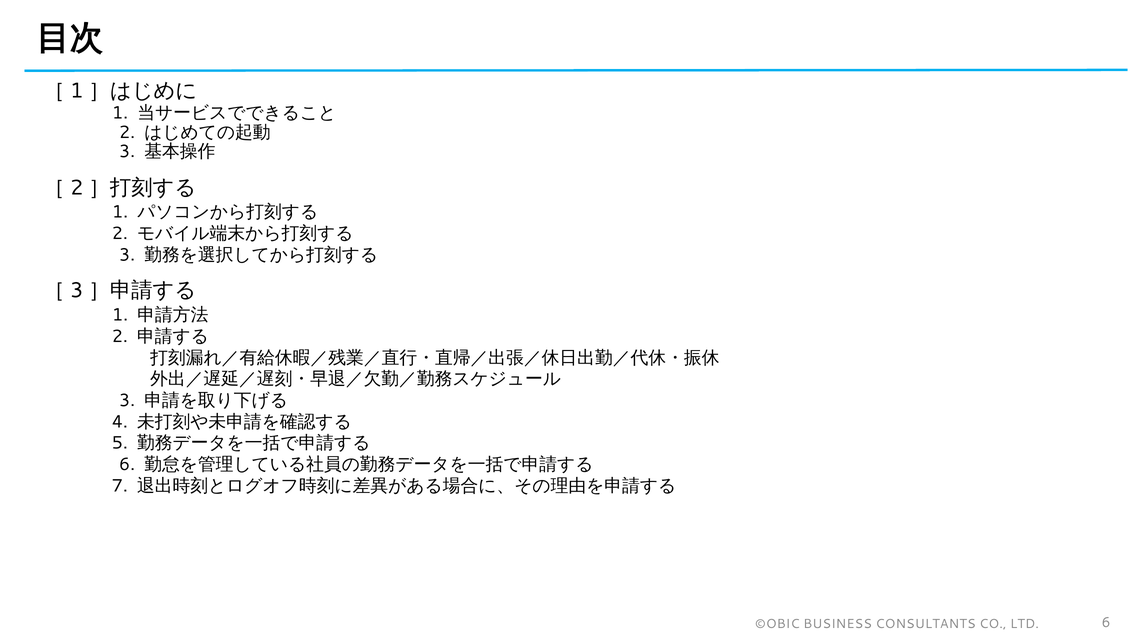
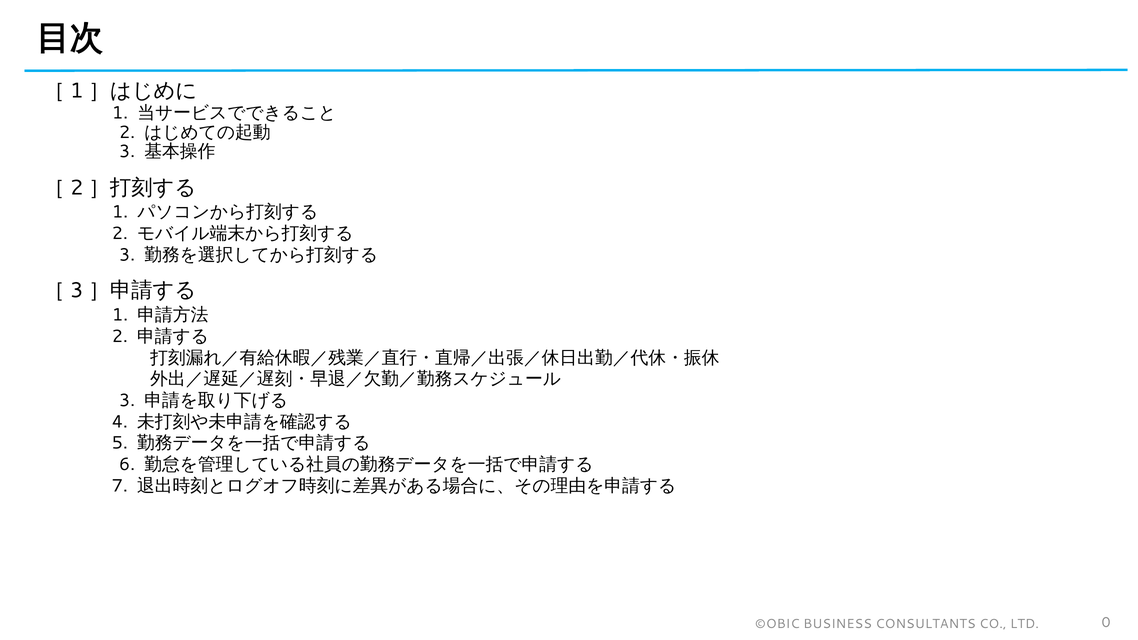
LTD 6: 6 -> 0 (1106, 623)
